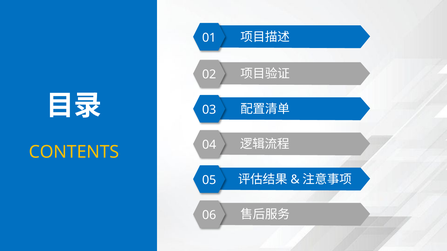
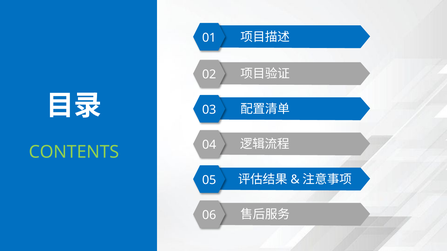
CONTENTS colour: yellow -> light green (74, 152)
